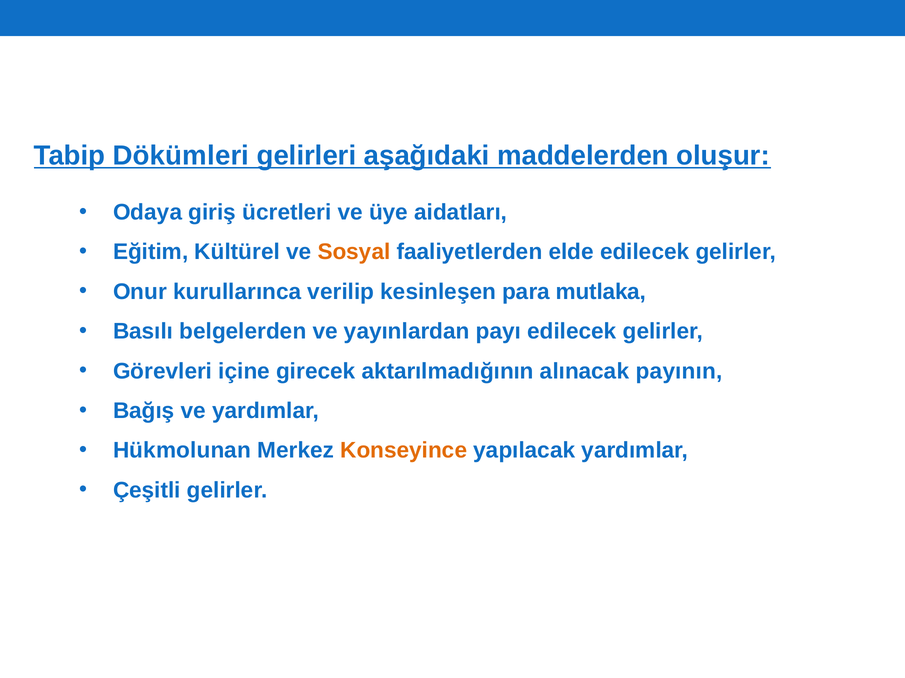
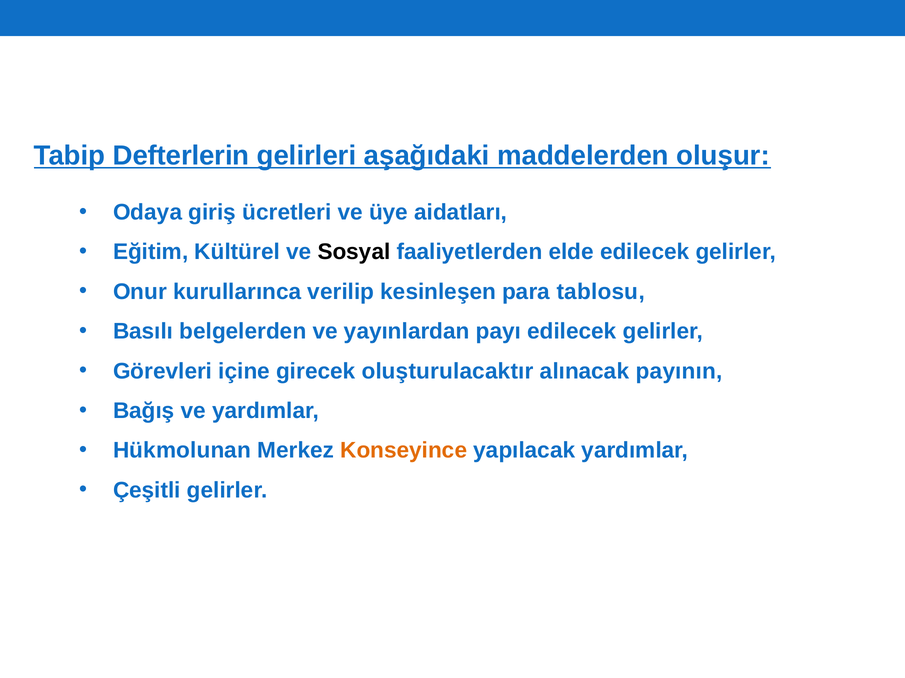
Dökümleri: Dökümleri -> Defterlerin (181, 156)
Sosyal colour: orange -> black (354, 252)
mutlaka: mutlaka -> tablosu (601, 292)
aktarılmadığının: aktarılmadığının -> oluşturulacaktır (448, 371)
